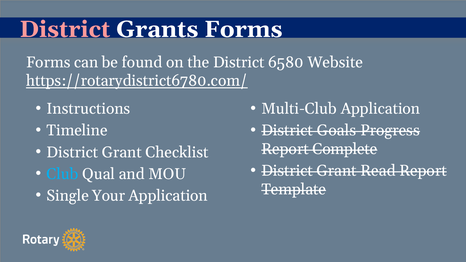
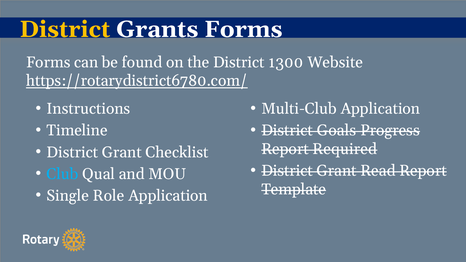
District colour: pink -> yellow (65, 29)
6580: 6580 -> 1300 (286, 62)
Complete: Complete -> Required (345, 149)
Your: Your -> Role (109, 196)
